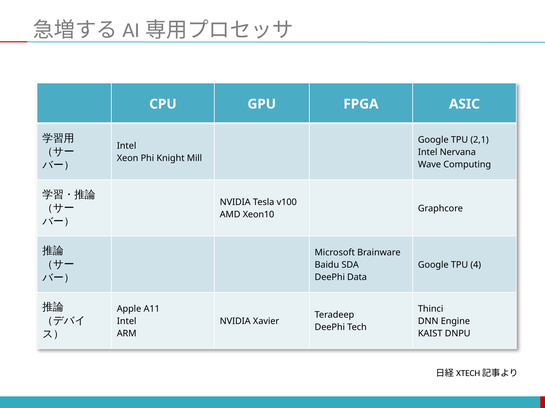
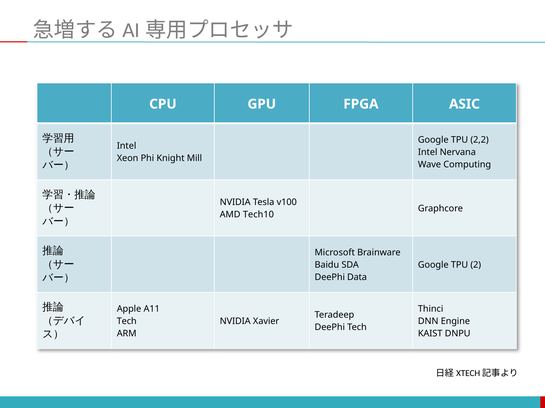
2,1: 2,1 -> 2,2 (480, 140)
Xeon10: Xeon10 -> Tech10 (258, 215)
4: 4 -> 2 (476, 265)
Intel: Intel -> Tech (127, 322)
